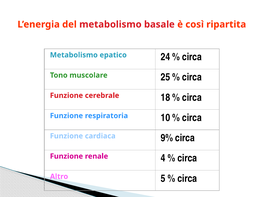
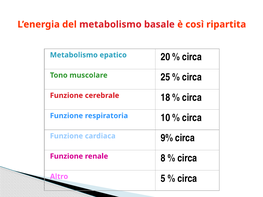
24: 24 -> 20 (165, 57)
4: 4 -> 8 (163, 158)
